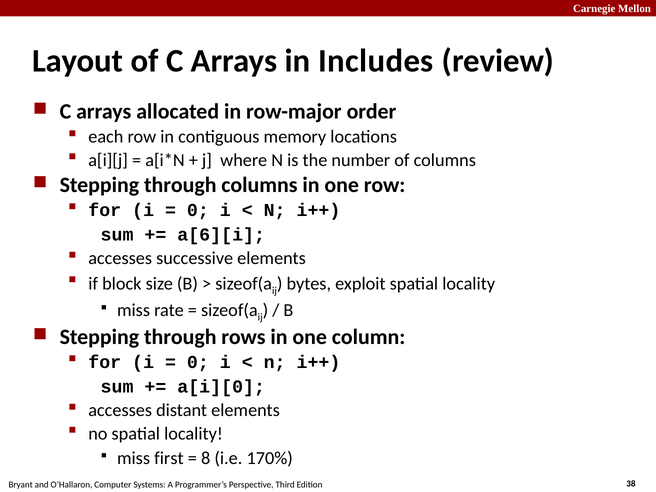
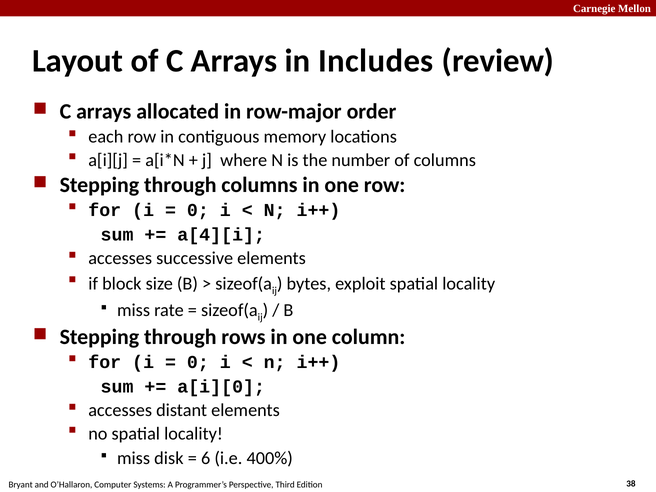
a[6][i: a[6][i -> a[4][i (221, 235)
first: first -> disk (169, 458)
8: 8 -> 6 (206, 458)
170%: 170% -> 400% (270, 458)
